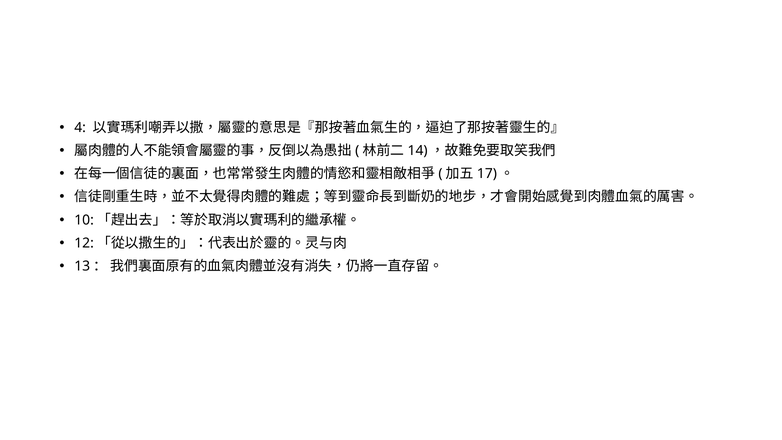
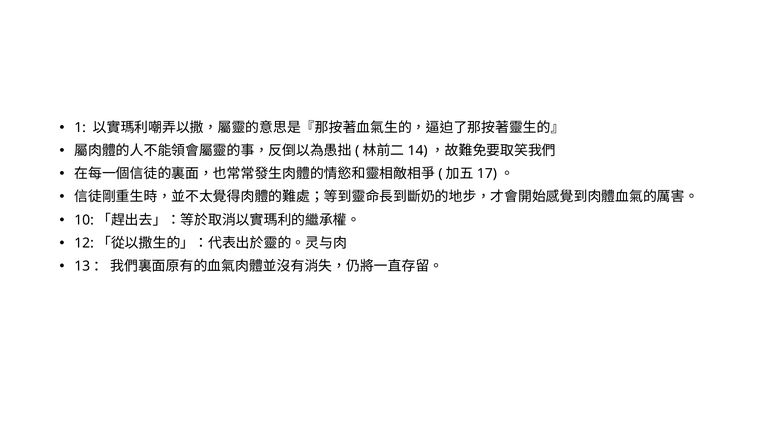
4: 4 -> 1 (80, 127)
